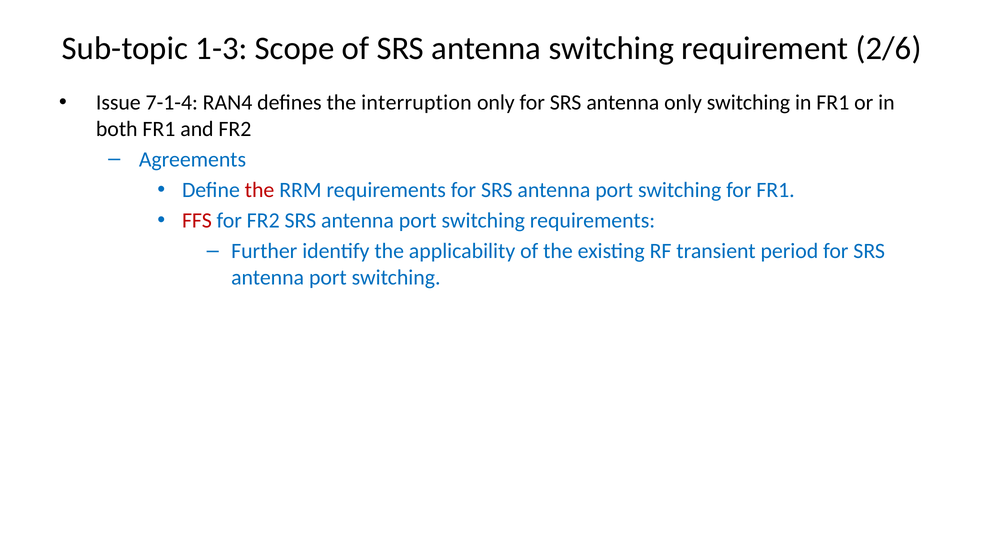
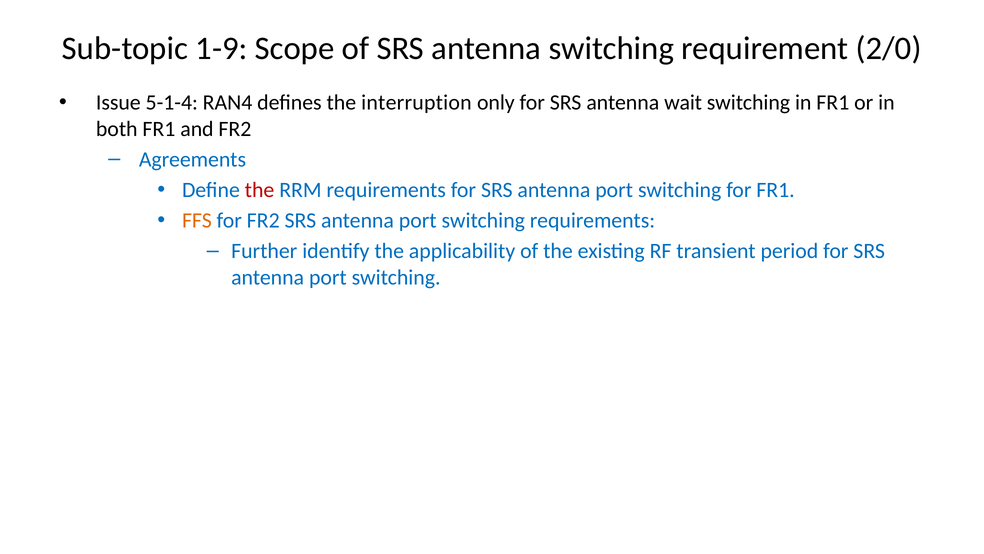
1-3: 1-3 -> 1-9 (221, 49)
2/6: 2/6 -> 2/0 (889, 49)
7-1-4: 7-1-4 -> 5-1-4 (172, 103)
antenna only: only -> wait (683, 103)
FFS colour: red -> orange (197, 220)
